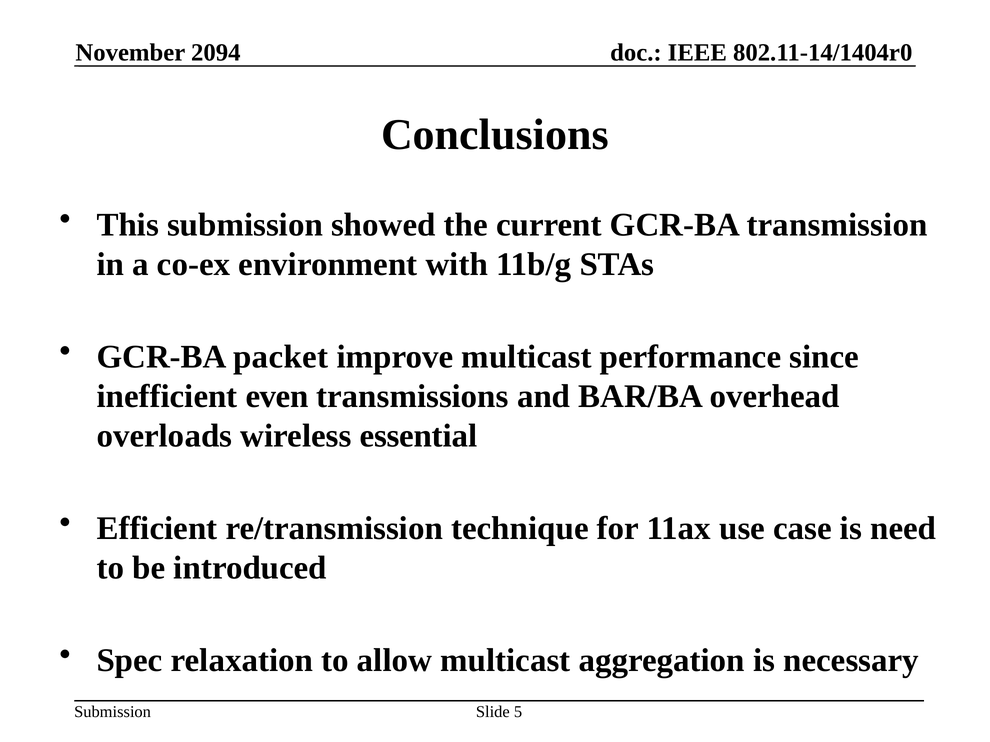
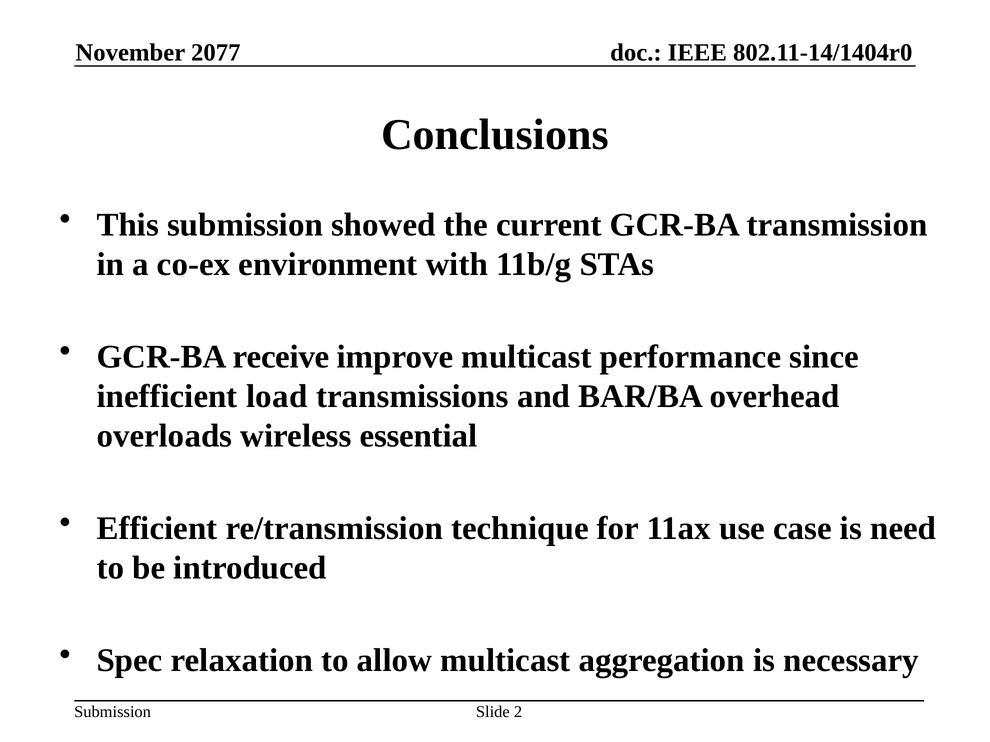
2094: 2094 -> 2077 (216, 53)
packet: packet -> receive (281, 357)
even: even -> load (277, 397)
5: 5 -> 2 (518, 712)
